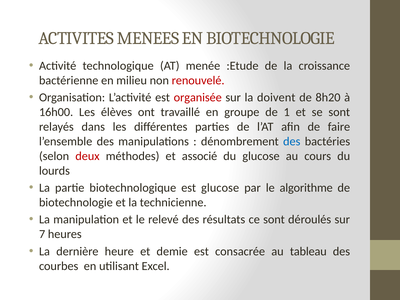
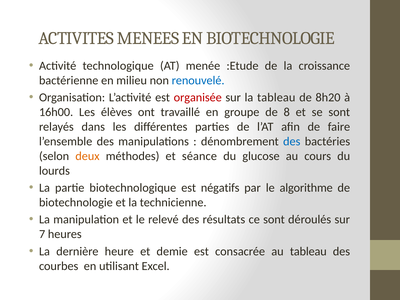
renouvelé colour: red -> blue (198, 80)
la doivent: doivent -> tableau (276, 97)
1: 1 -> 8 (287, 112)
deux colour: red -> orange (87, 156)
associé: associé -> séance (199, 156)
est glucose: glucose -> négatifs (220, 188)
